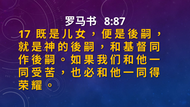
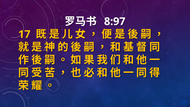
8:87: 8:87 -> 8:97 (115, 21)
